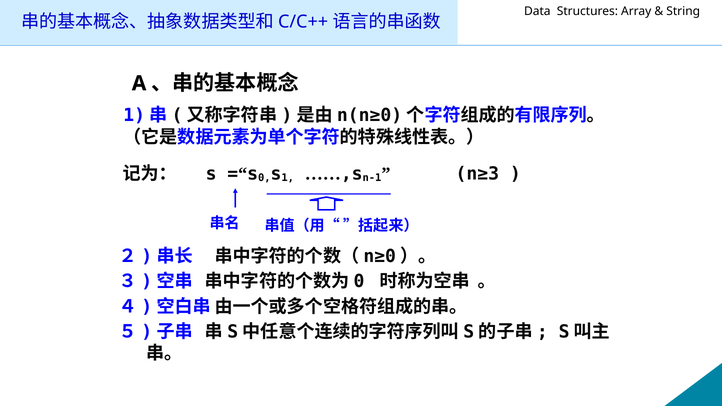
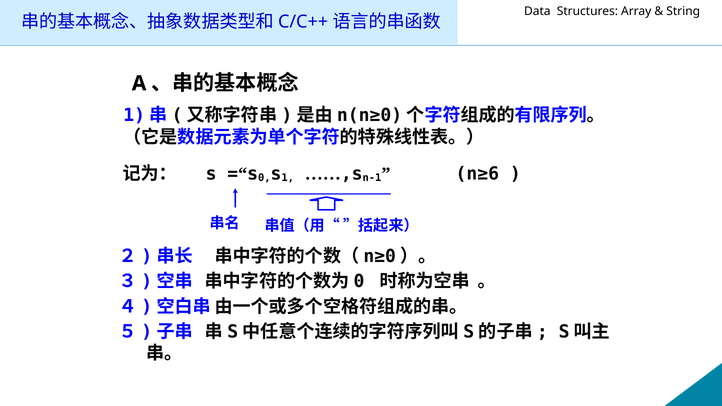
n≥3: n≥3 -> n≥6 (477, 174)
